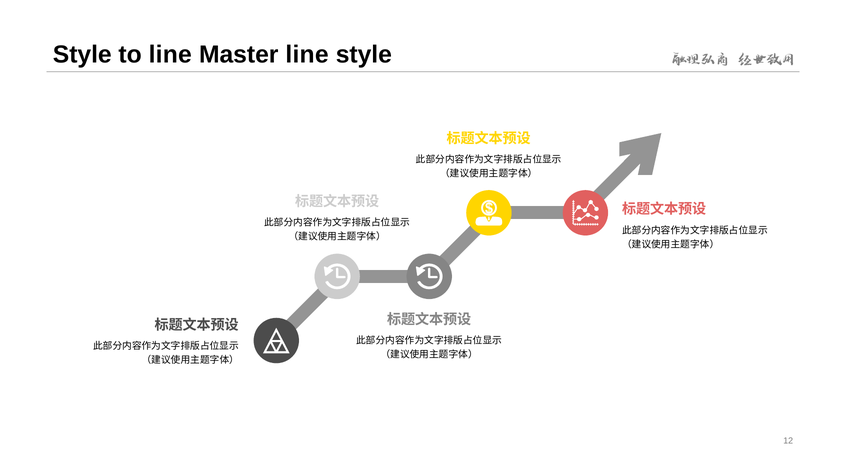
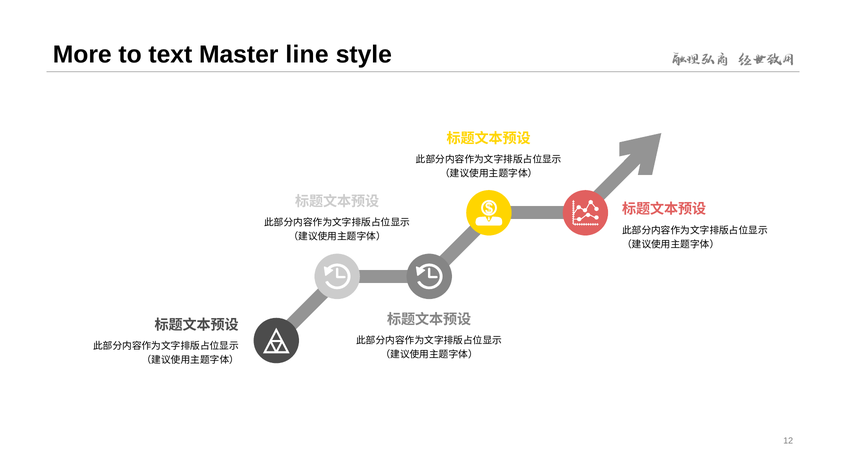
Style: Style -> More (82, 55)
to line: line -> text (170, 55)
